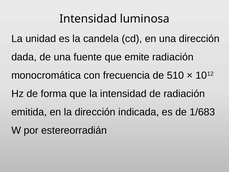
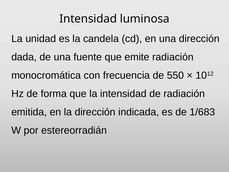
510: 510 -> 550 (175, 75)
